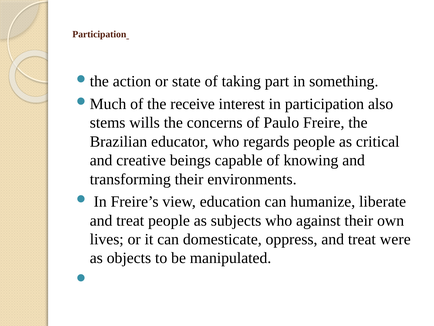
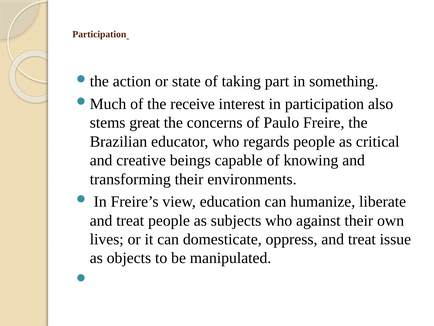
wills: wills -> great (145, 123)
were: were -> issue (395, 239)
